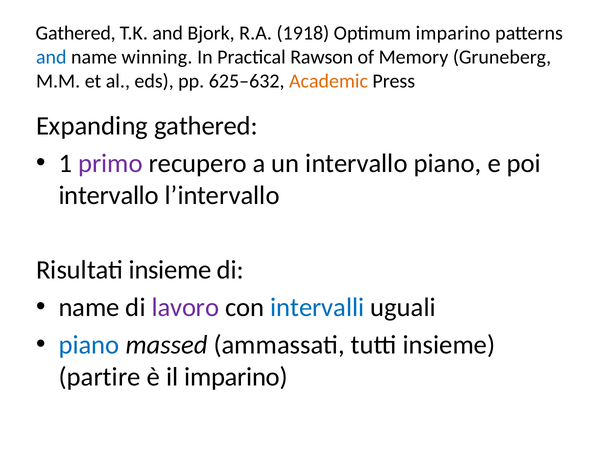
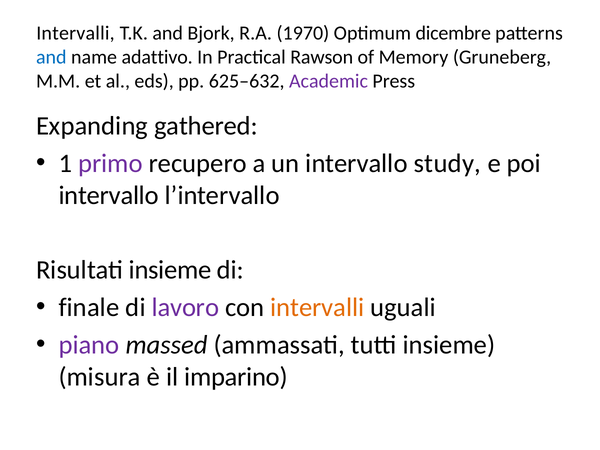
Gathered: Gathered -> Intervalli (75, 33)
1918: 1918 -> 1970 (303, 33)
Optimum imparino: imparino -> dicembre (453, 33)
winning: winning -> adattivo (157, 57)
Academic colour: orange -> purple (329, 81)
intervallo piano: piano -> study (447, 163)
name: name -> finale (89, 307)
intervalli colour: blue -> orange (317, 307)
piano colour: blue -> purple (89, 345)
partire: partire -> misura (100, 377)
